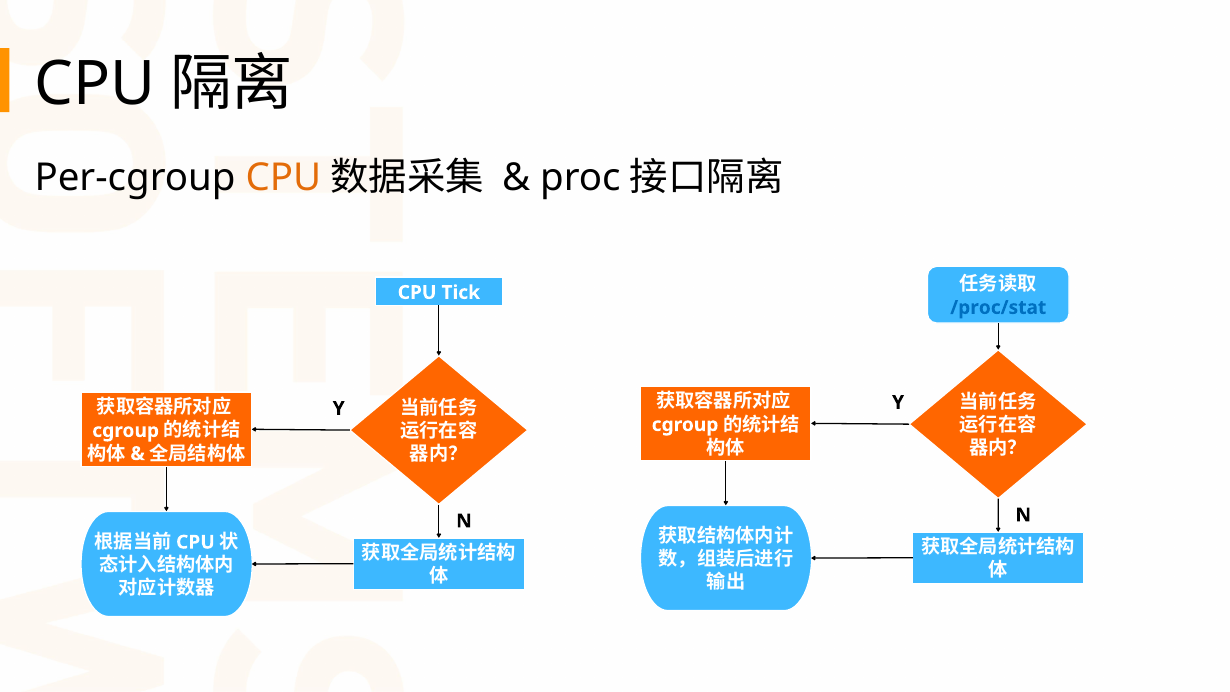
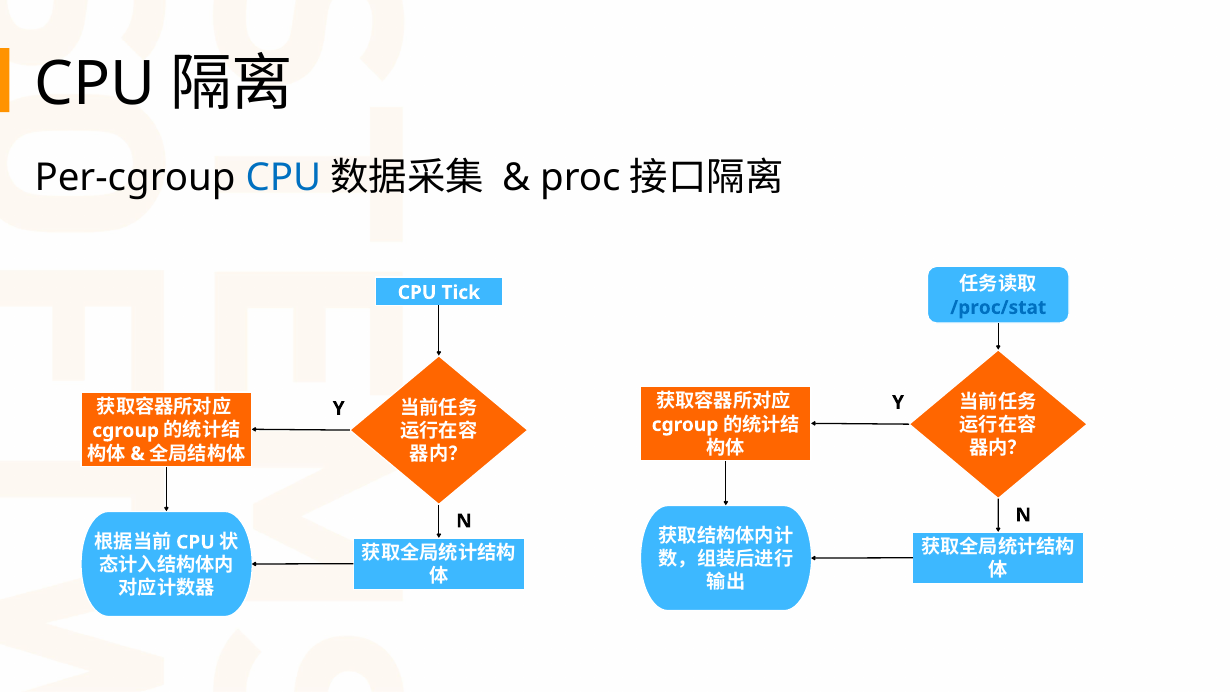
CPU colour: orange -> blue (283, 178)
